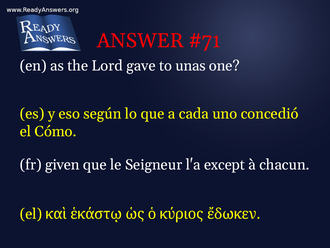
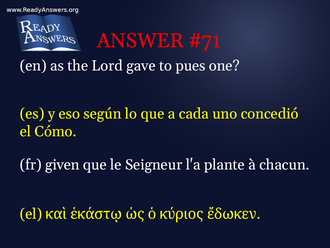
unas: unas -> pues (191, 66)
except: except -> plante (224, 164)
